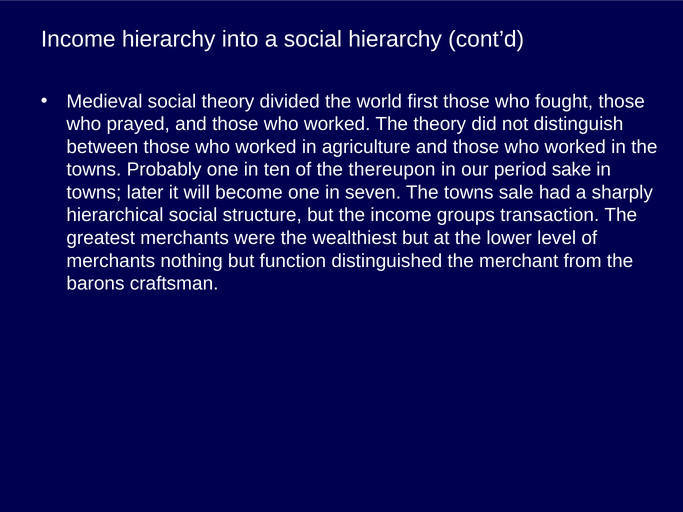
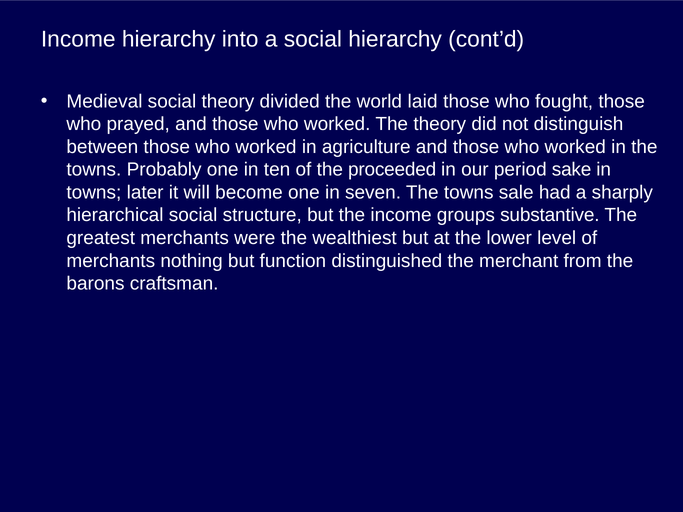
first: first -> laid (423, 101)
thereupon: thereupon -> proceeded (392, 170)
transaction: transaction -> substantive (550, 215)
